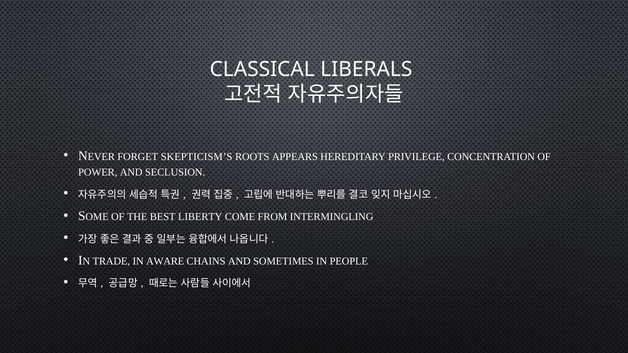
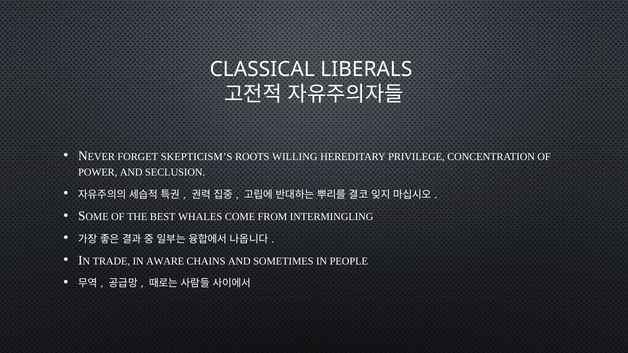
APPEARS: APPEARS -> WILLING (295, 157)
LIBERTY: LIBERTY -> WHALES (200, 217)
